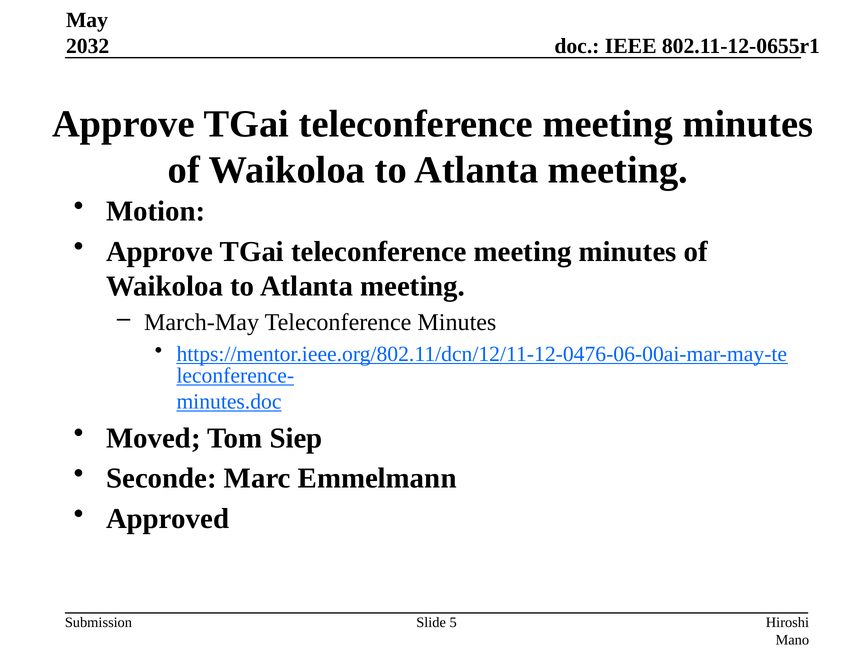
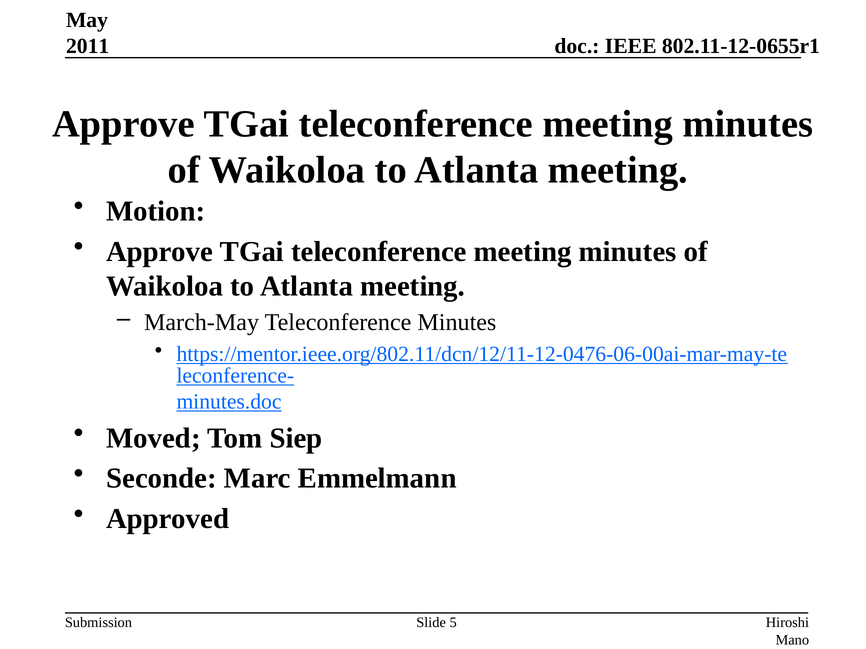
2032: 2032 -> 2011 (88, 46)
